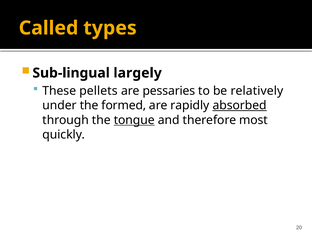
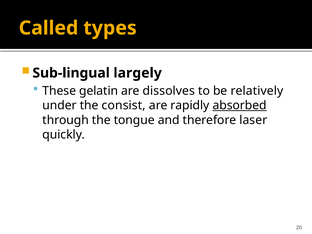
pellets: pellets -> gelatin (99, 91)
pessaries: pessaries -> dissolves (169, 91)
formed: formed -> consist (124, 105)
tongue underline: present -> none (134, 120)
most: most -> laser (253, 120)
